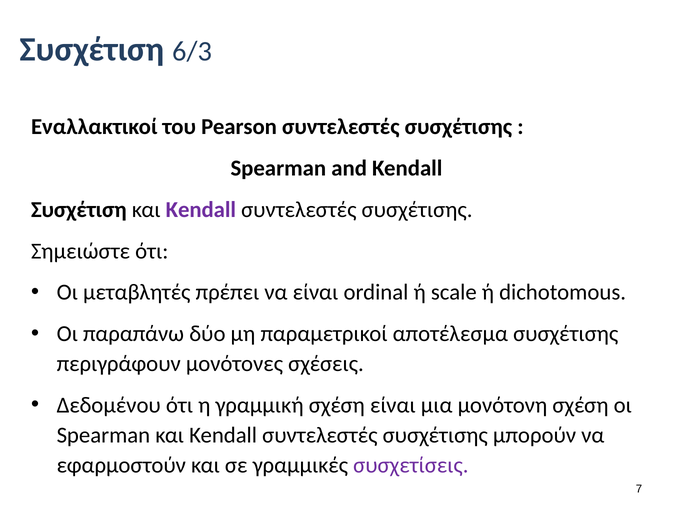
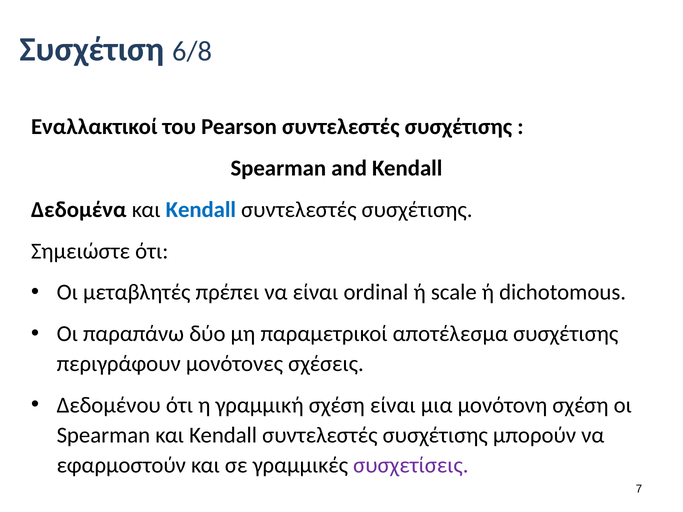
6/3: 6/3 -> 6/8 (192, 52)
Συσχέτιση: Συσχέτιση -> Δεδομένα (79, 210)
Kendall colour: purple -> blue (201, 210)
